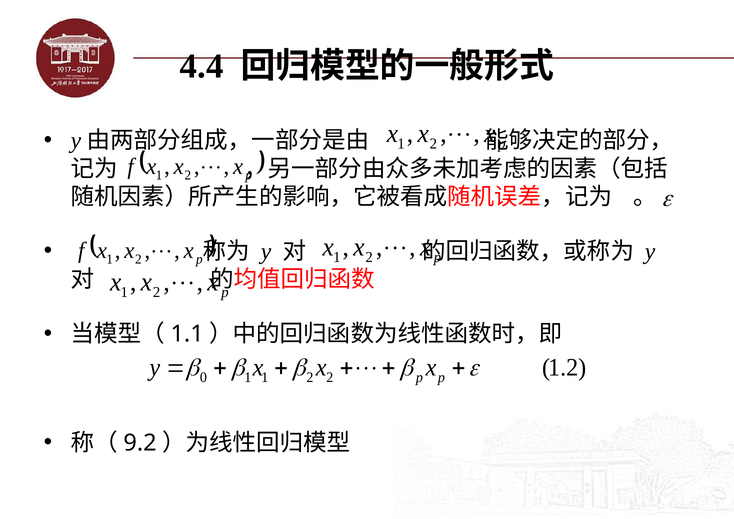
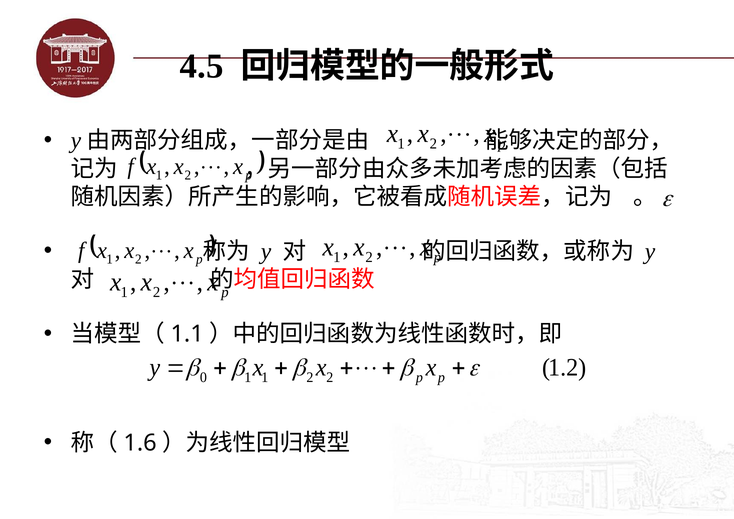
4.4: 4.4 -> 4.5 (202, 66)
9.2: 9.2 -> 1.6 (140, 443)
